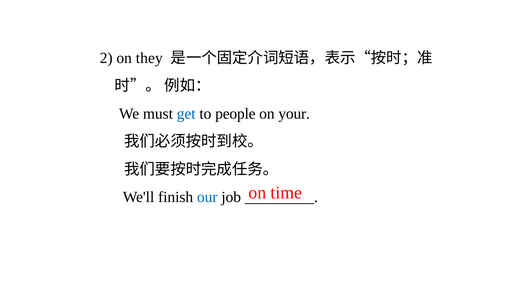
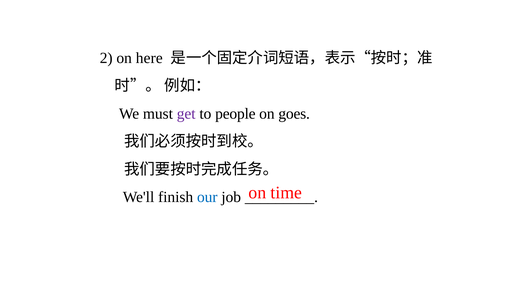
they: they -> here (149, 58)
get colour: blue -> purple (186, 113)
your: your -> goes (294, 113)
